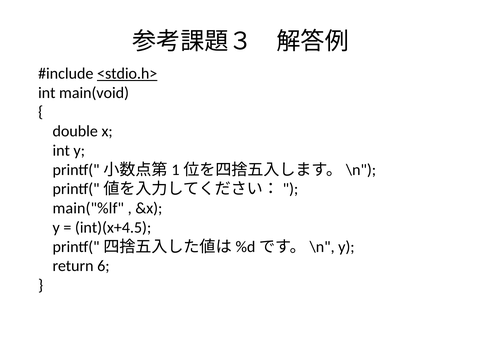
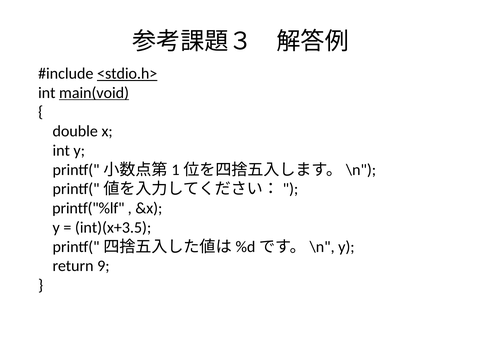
main(void underline: none -> present (94, 93)
main("%lf: main("%lf -> printf("%lf (88, 208)
int)(x+4.5: int)(x+4.5 -> int)(x+3.5 (113, 227)
6: 6 -> 9 (103, 266)
